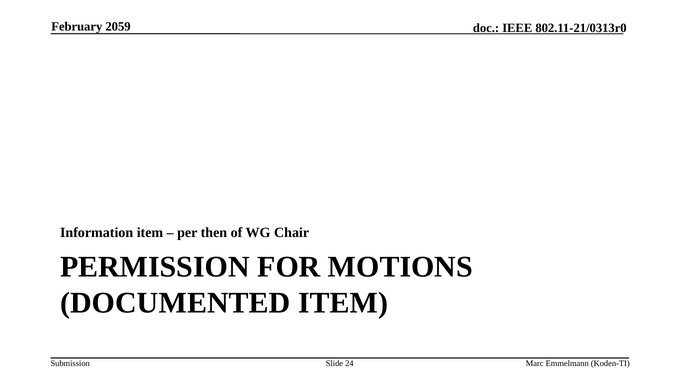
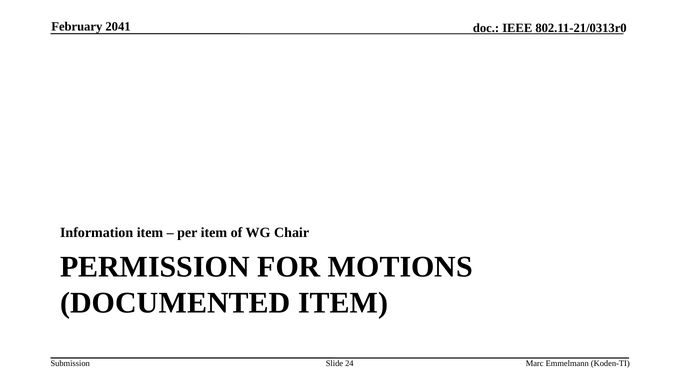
2059: 2059 -> 2041 (118, 27)
per then: then -> item (214, 233)
